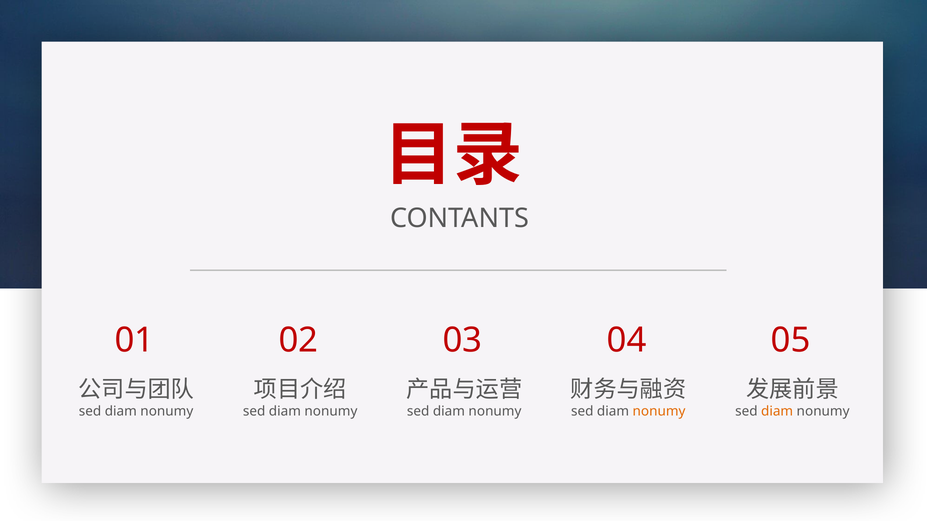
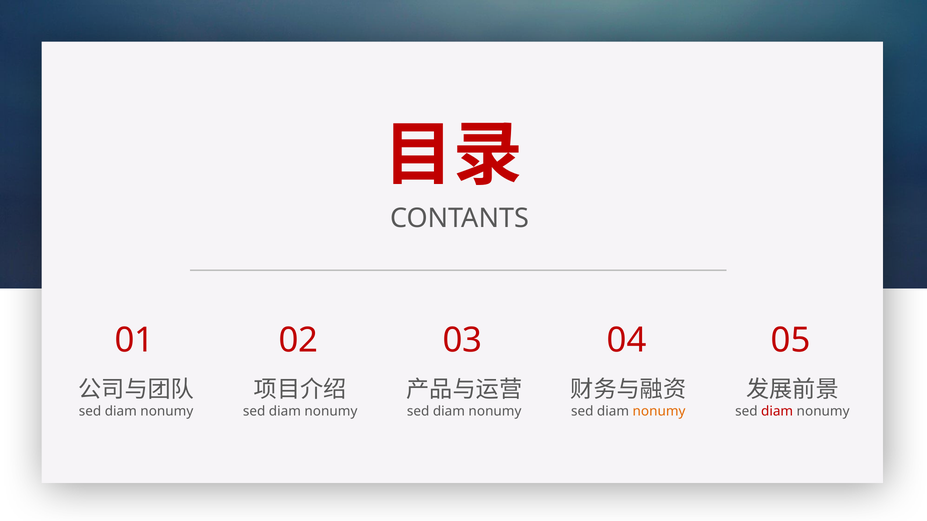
diam colour: orange -> red (777, 411)
